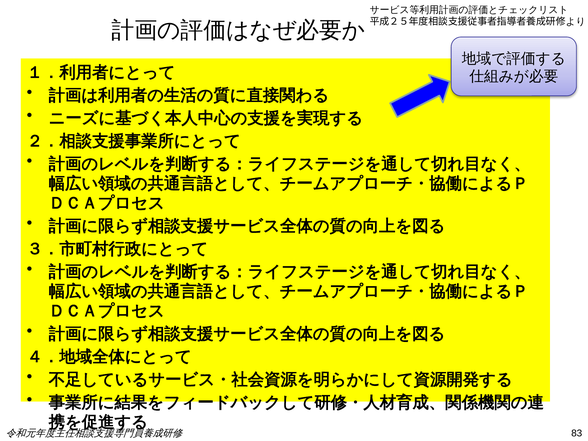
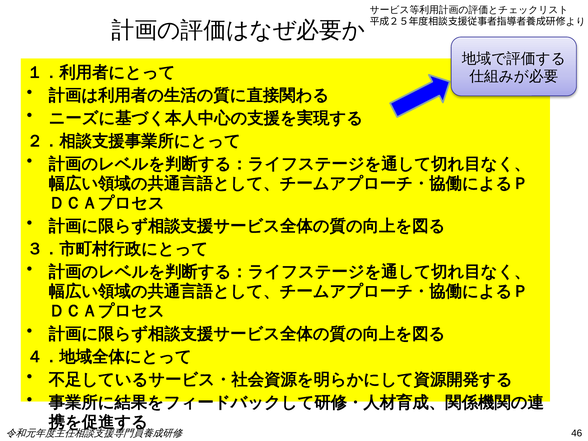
83: 83 -> 46 (577, 433)
